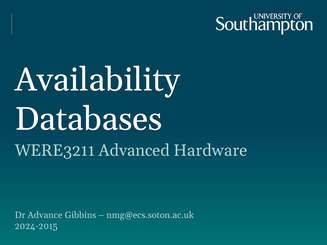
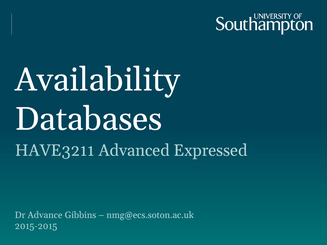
WERE3211: WERE3211 -> HAVE3211 (55, 151)
Hardware: Hardware -> Expressed (211, 151)
2024-2015: 2024-2015 -> 2015-2015 (36, 226)
